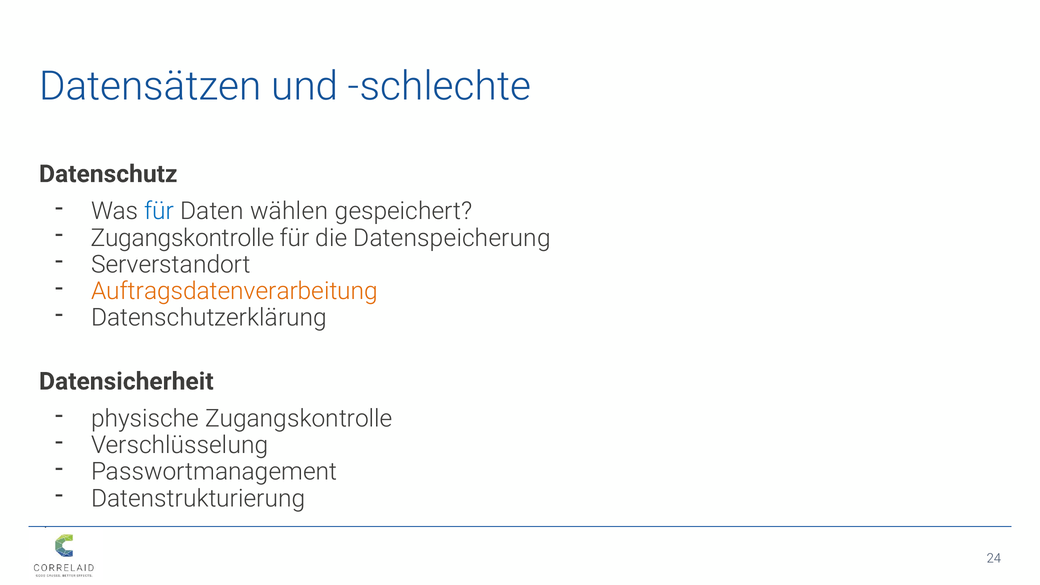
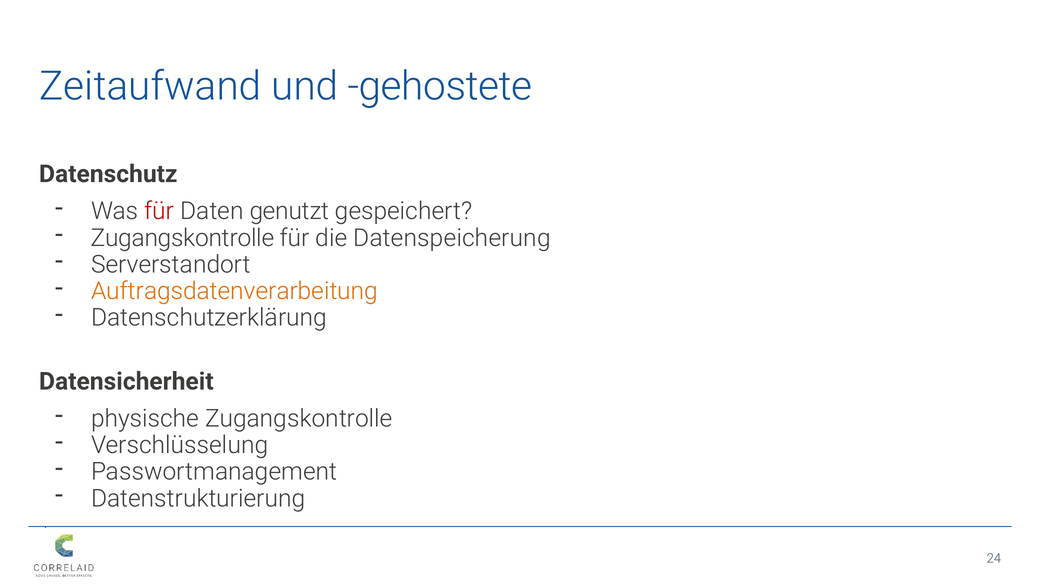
Datensätzen: Datensätzen -> Zeitaufwand (150, 86)
schlechte: schlechte -> gehostete (440, 86)
für colour: blue -> red (159, 211)
wählen: wählen -> genutzt (289, 211)
